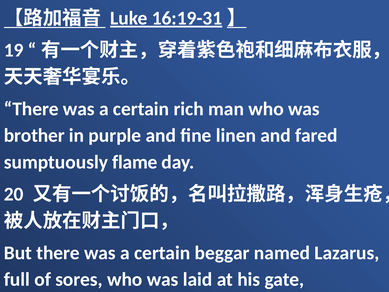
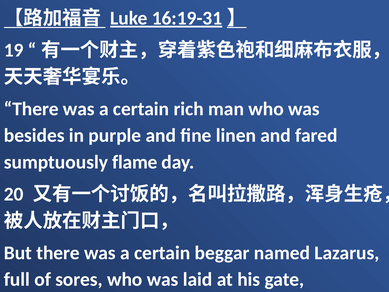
brother: brother -> besides (34, 135)
